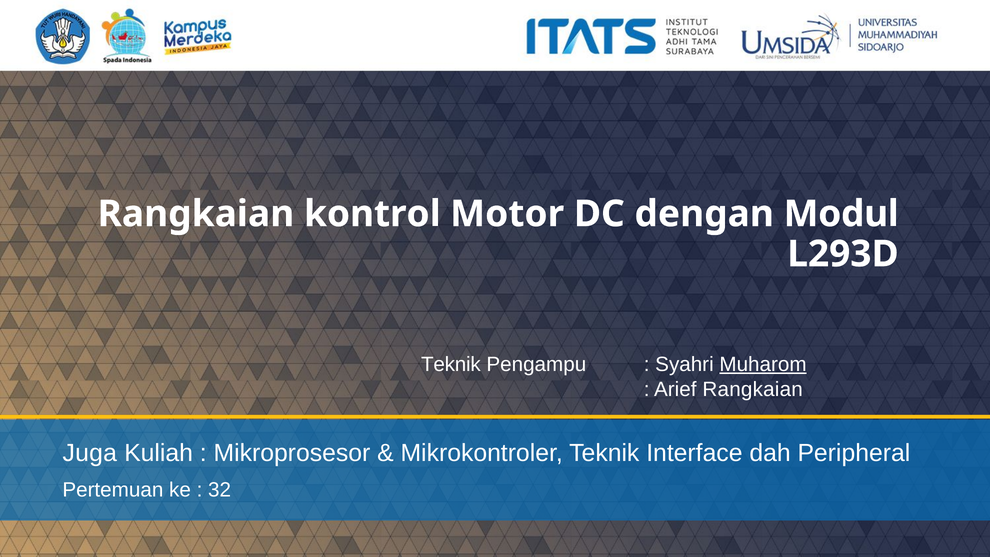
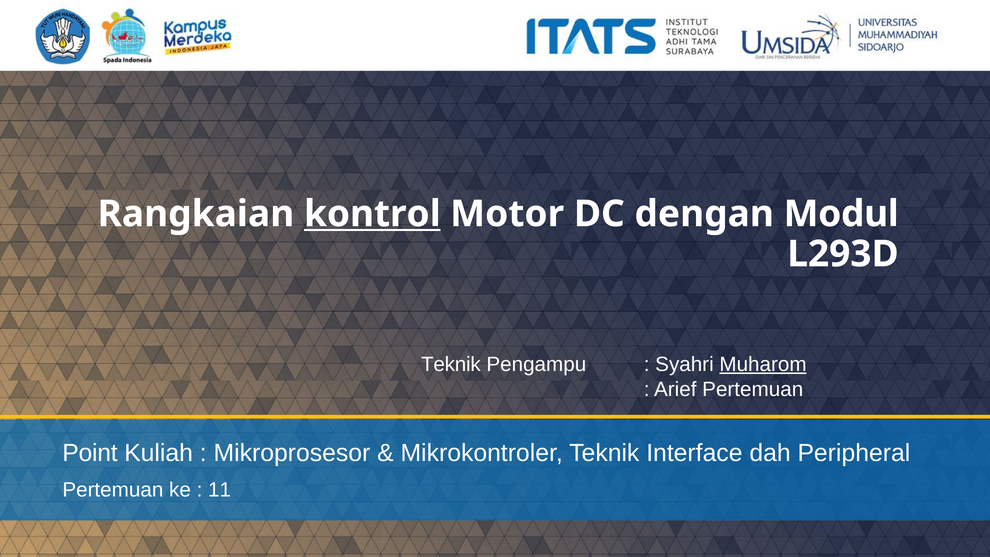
kontrol underline: none -> present (372, 214)
Arief Rangkaian: Rangkaian -> Pertemuan (753, 389)
Juga: Juga -> Point (90, 453)
32: 32 -> 11 (220, 490)
